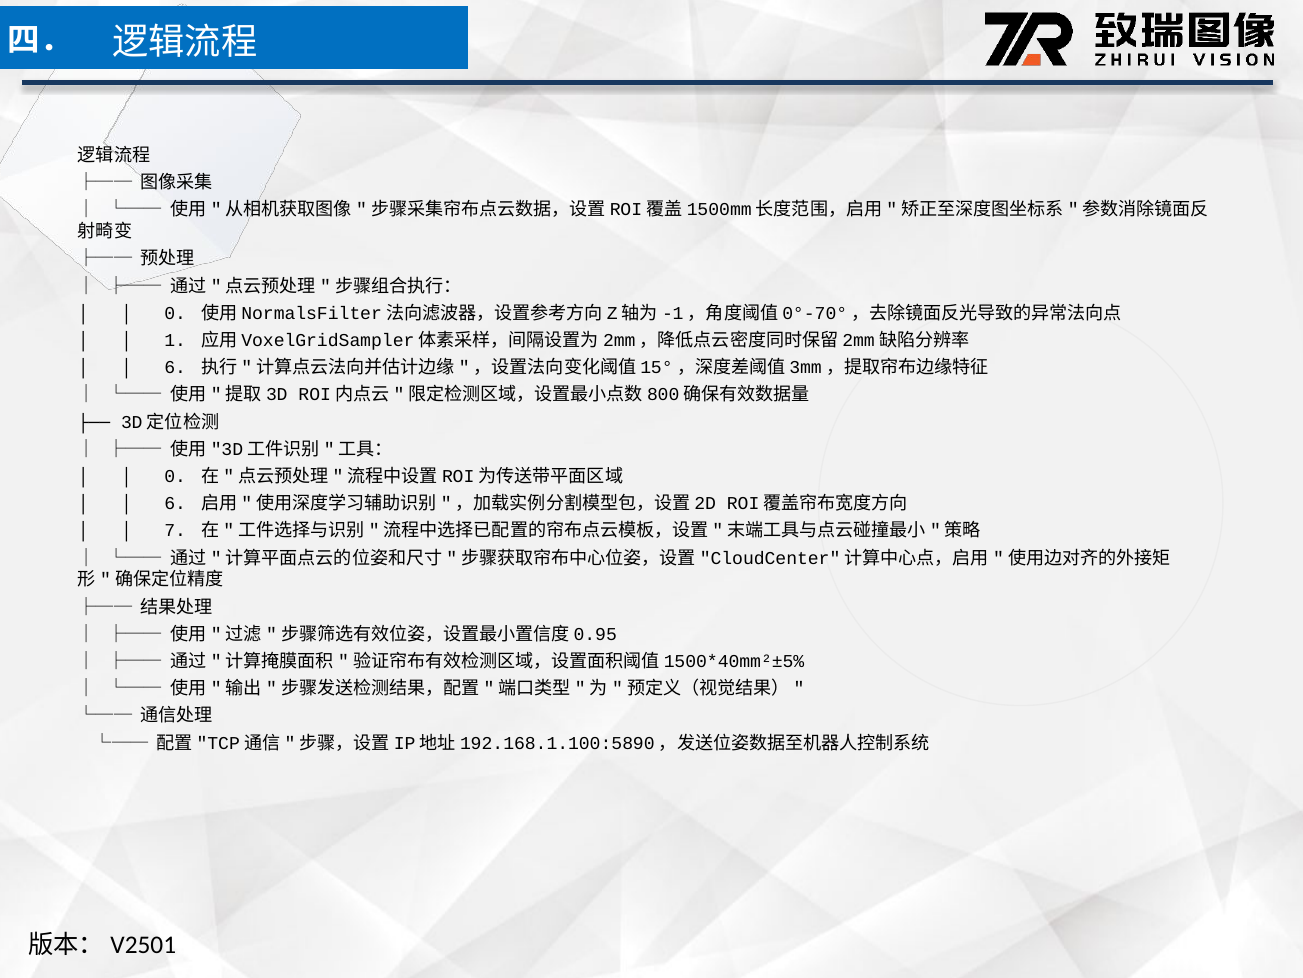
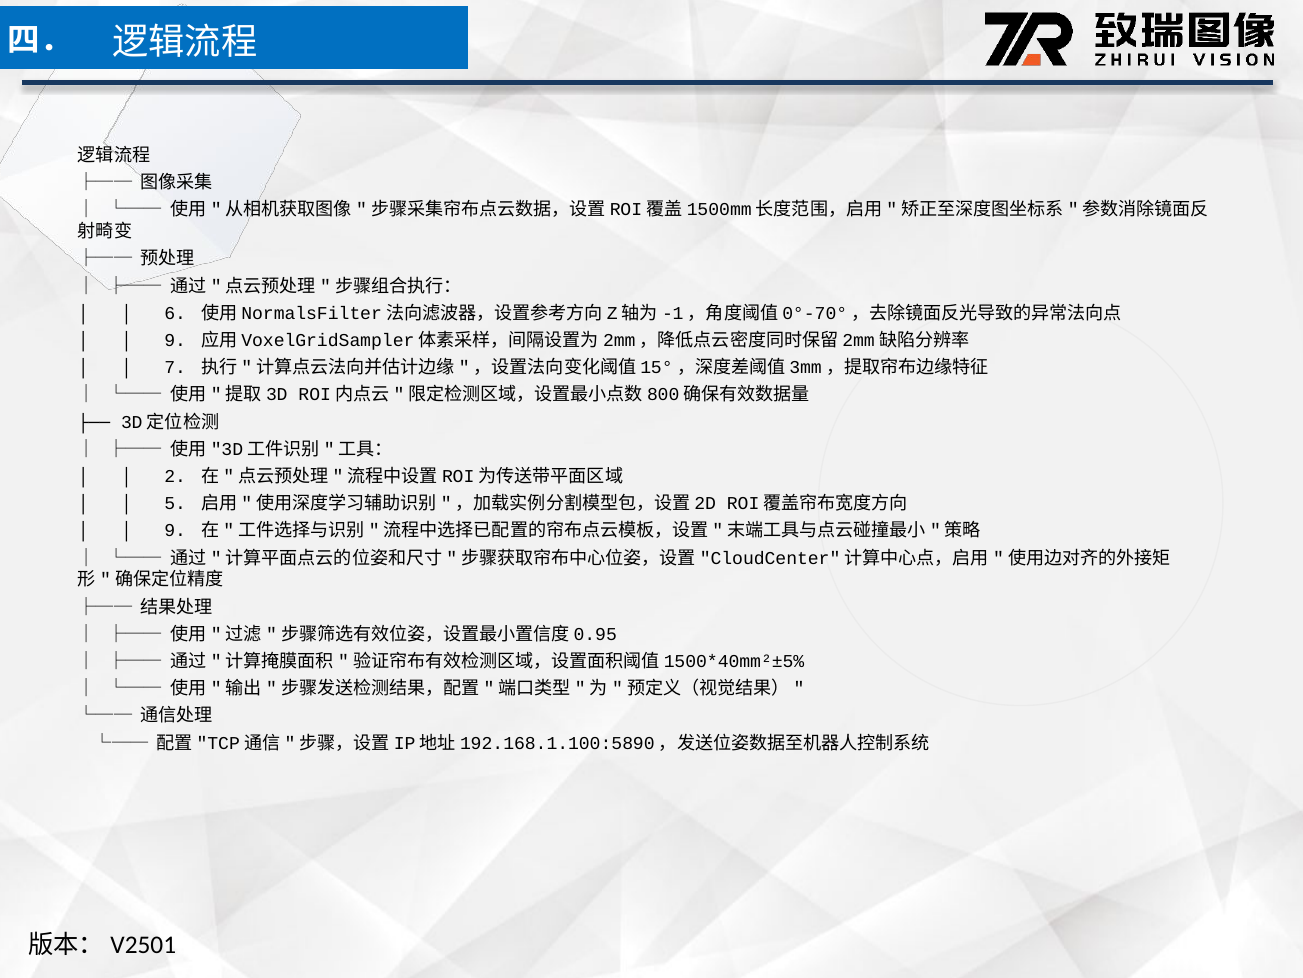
0: 0 -> 6 (175, 313)
1: 1 -> 9 (175, 340)
6: 6 -> 7 (175, 367)
0: 0 -> 2 (175, 476)
6: 6 -> 5 (175, 503)
7: 7 -> 9 (175, 531)
